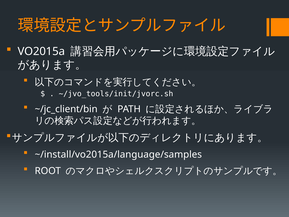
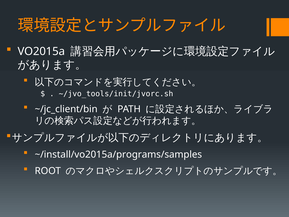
~/install/vo2015a/language/samples: ~/install/vo2015a/language/samples -> ~/install/vo2015a/programs/samples (118, 154)
